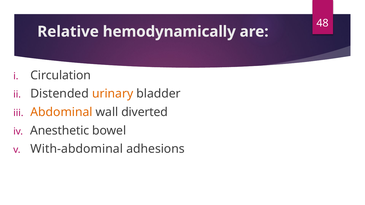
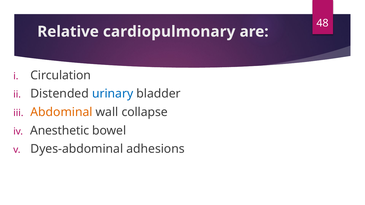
hemodynamically: hemodynamically -> cardiopulmonary (169, 32)
urinary colour: orange -> blue (113, 94)
diverted: diverted -> collapse (145, 112)
With-abdominal: With-abdominal -> Dyes-abdominal (77, 149)
